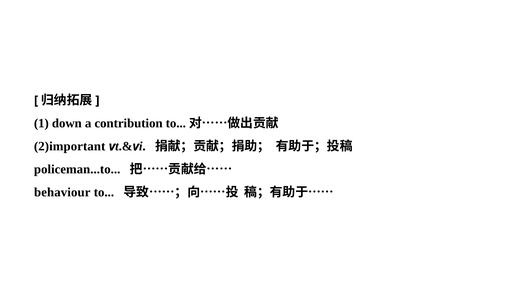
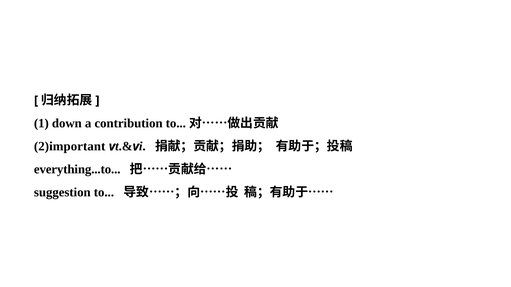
policeman...to: policeman...to -> everything...to (77, 170)
behaviour: behaviour -> suggestion (62, 193)
